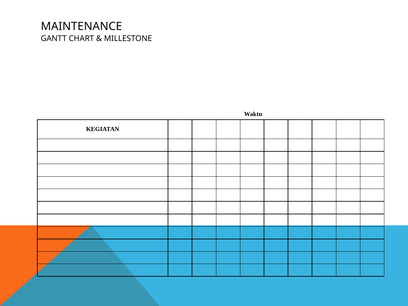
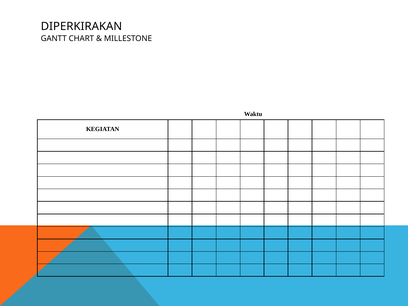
MAINTENANCE: MAINTENANCE -> DIPERKIRAKAN (81, 26)
